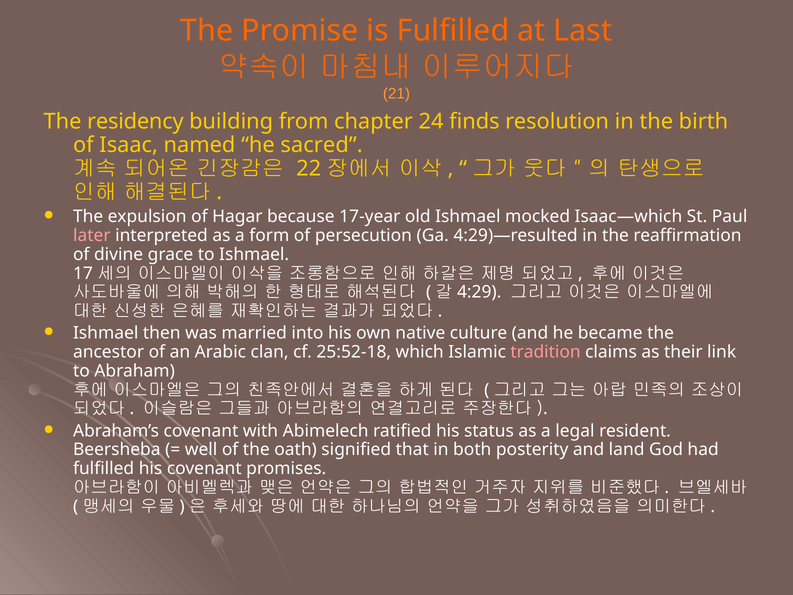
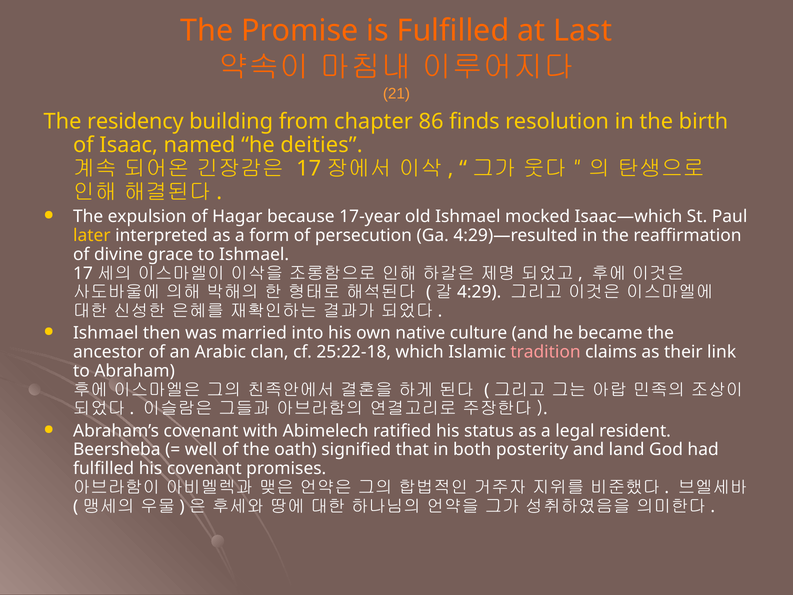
24: 24 -> 86 (431, 121)
sacred: sacred -> deities (322, 145)
22: 22 -> 17 (309, 169)
later colour: pink -> yellow (92, 236)
25:52-18: 25:52-18 -> 25:22-18 (354, 352)
